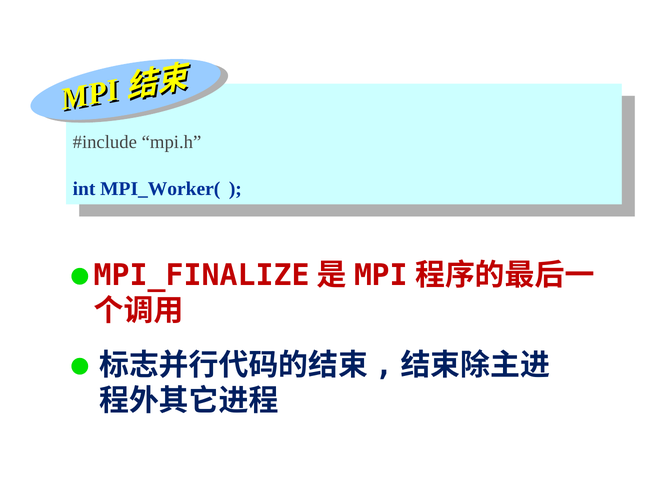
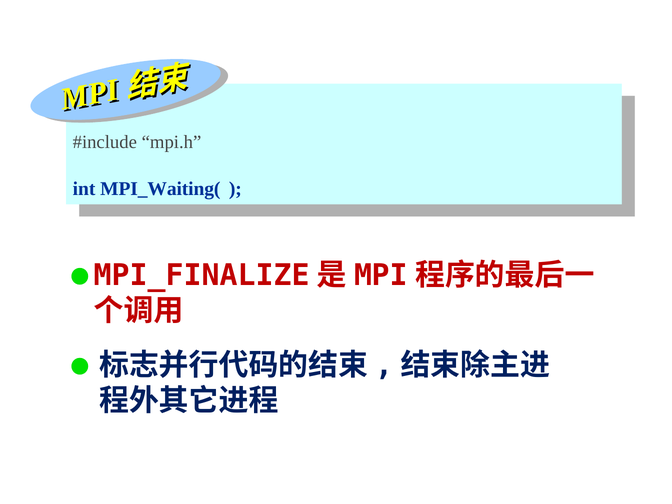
MPI_Worker(: MPI_Worker( -> MPI_Waiting( (160, 189)
